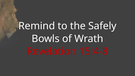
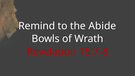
Safely: Safely -> Abide (102, 26)
15:4-8: 15:4-8 -> 15:7-8 (94, 51)
